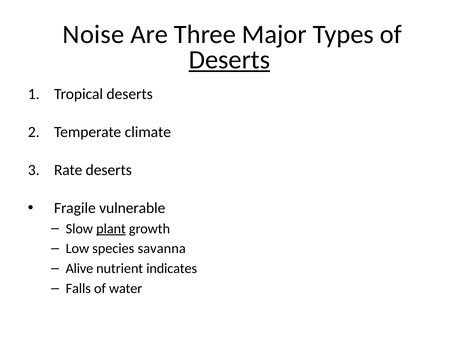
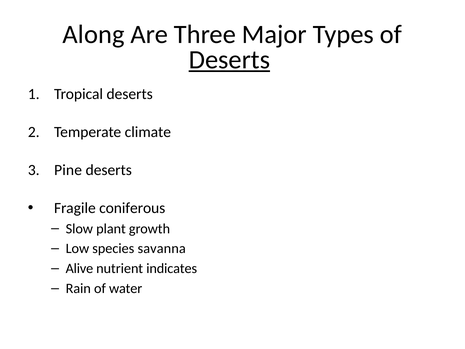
Noise: Noise -> Along (94, 34)
Rate: Rate -> Pine (68, 170)
vulnerable: vulnerable -> coniferous (132, 208)
plant underline: present -> none (111, 229)
Falls: Falls -> Rain (78, 288)
